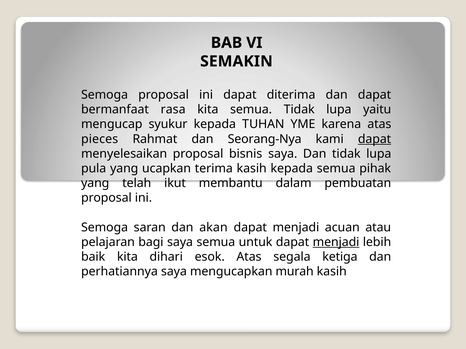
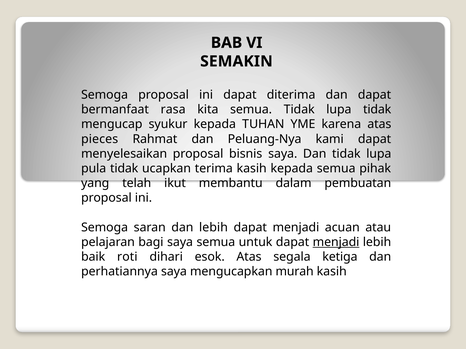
lupa yaitu: yaitu -> tidak (377, 110)
Seorang-Nya: Seorang-Nya -> Peluang-Nya (265, 139)
dapat underline: present -> none (375, 139)
pula yang: yang -> tidak (124, 169)
dan akan: akan -> lebih (213, 228)
baik kita: kita -> roti (127, 257)
